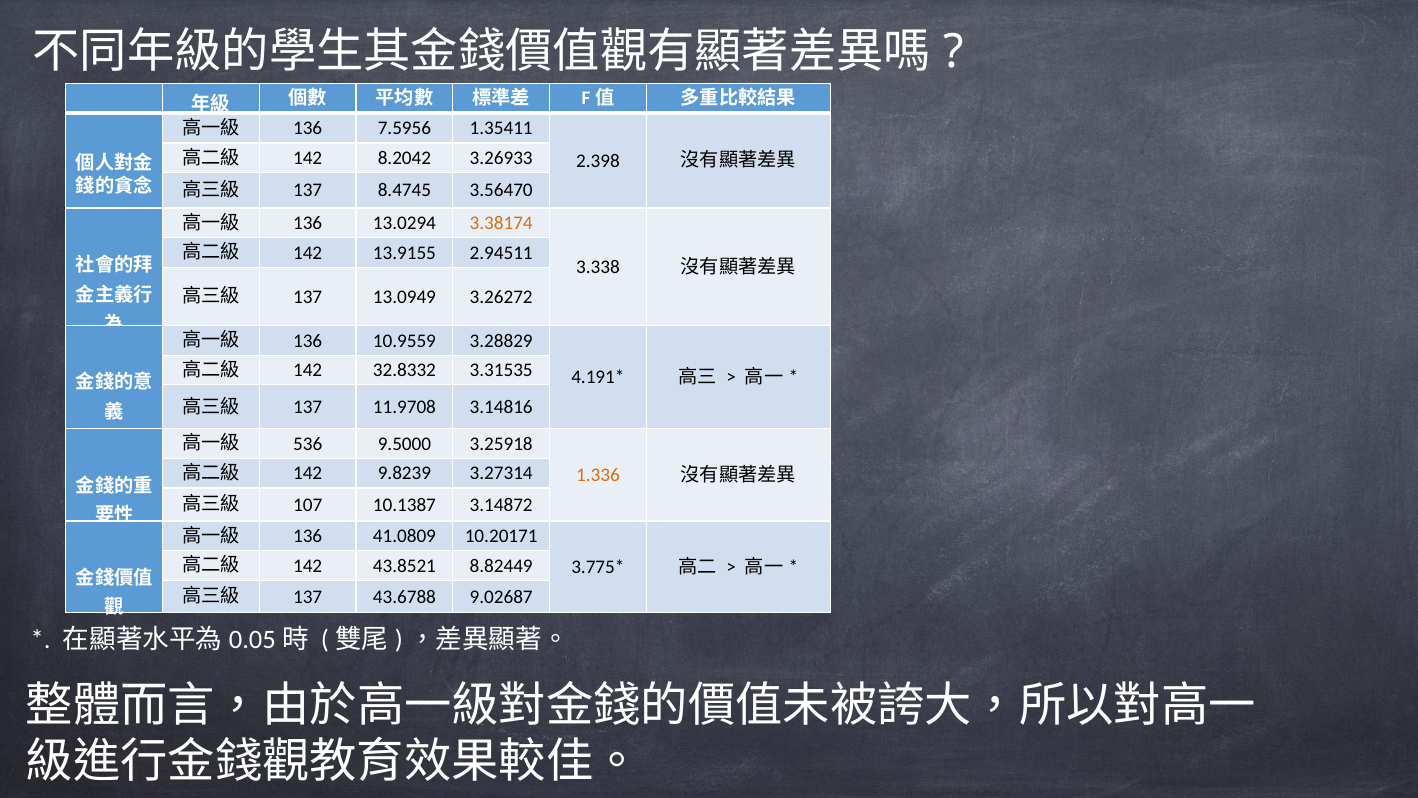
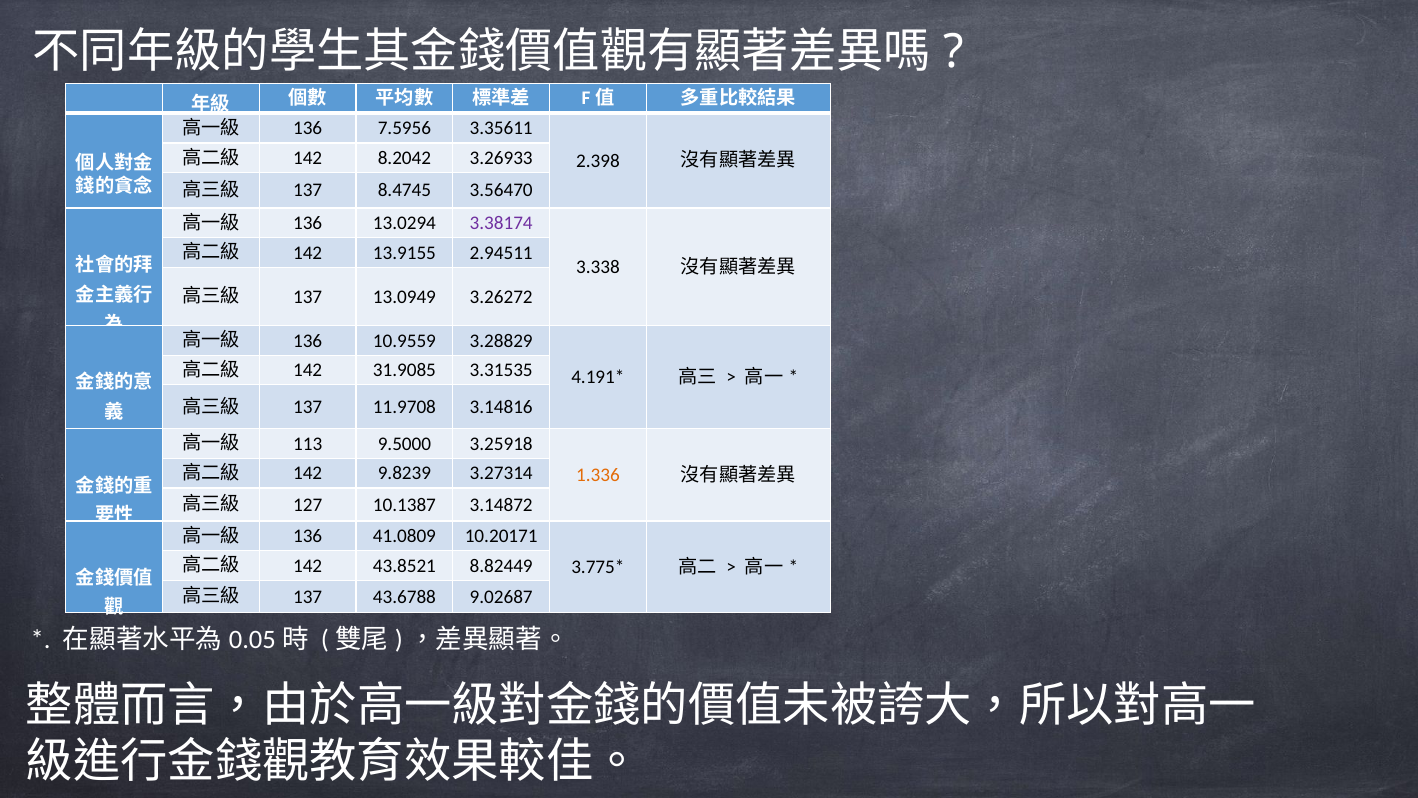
1.35411: 1.35411 -> 3.35611 (501, 128)
3.38174 colour: orange -> purple (501, 223)
32.8332: 32.8332 -> 31.9085 (404, 370)
536: 536 -> 113 (308, 444)
107: 107 -> 127 (308, 505)
